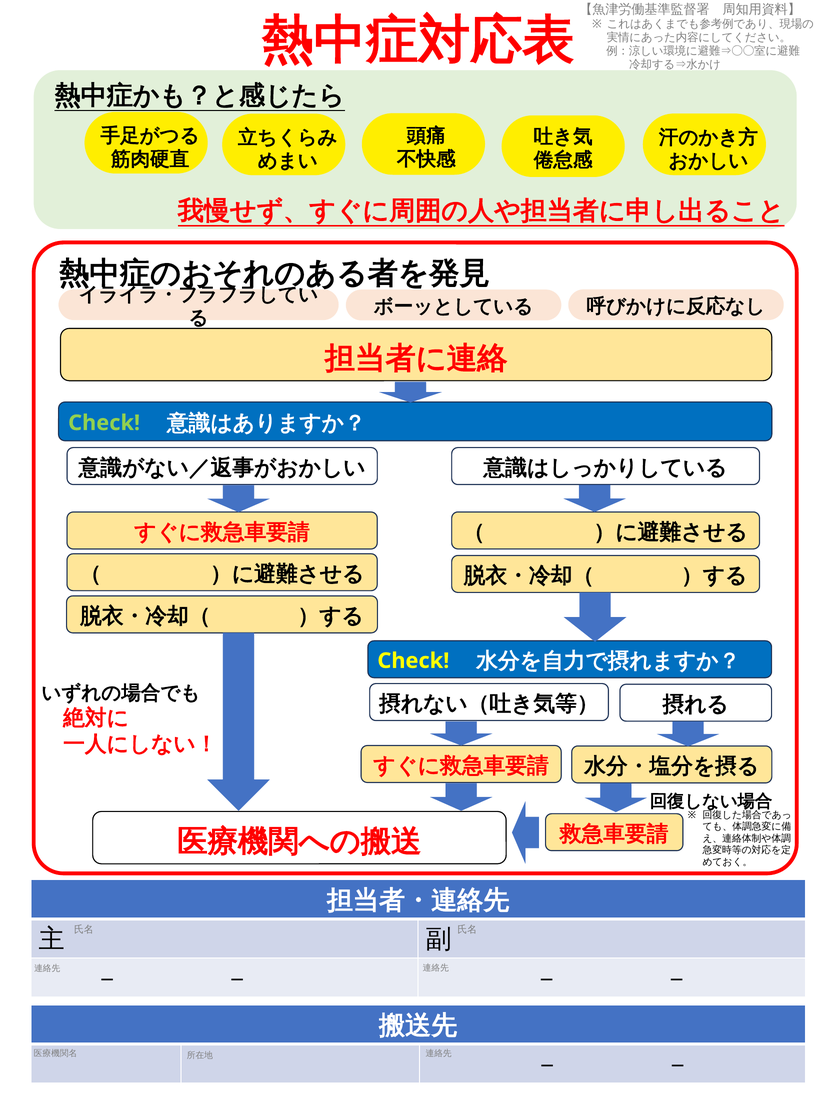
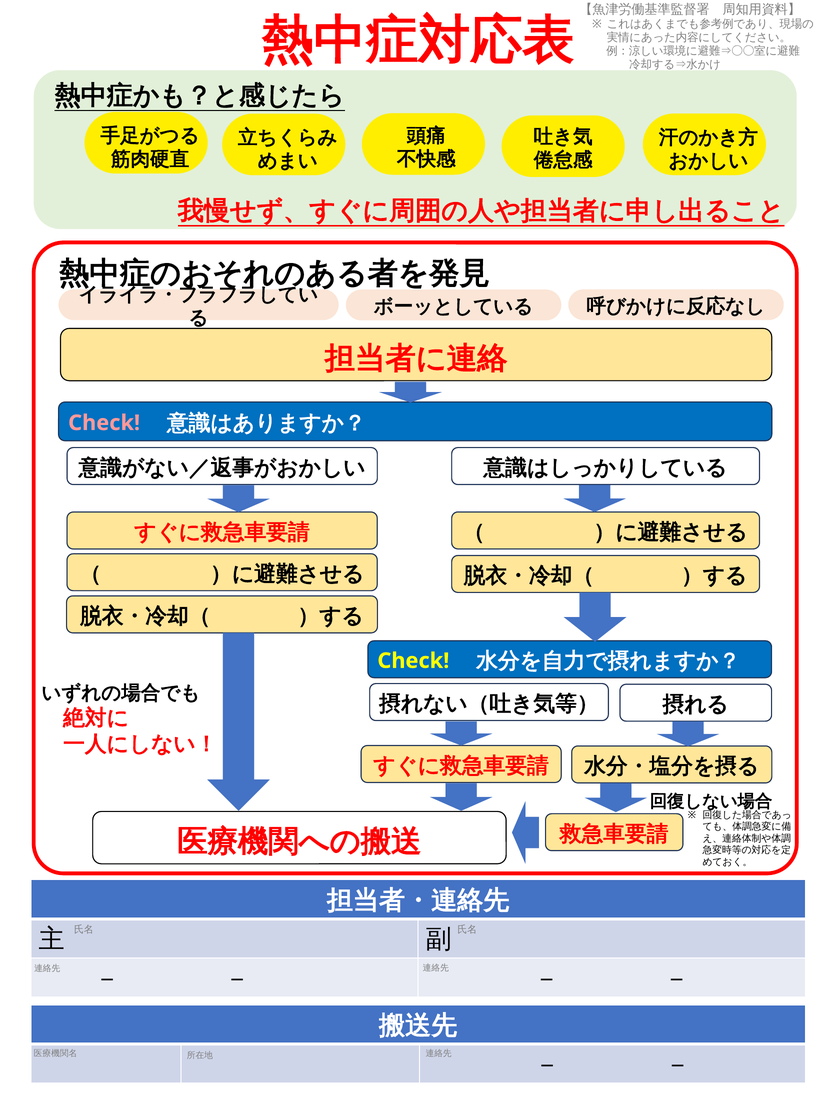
Check colour: light green -> pink (104, 423)
